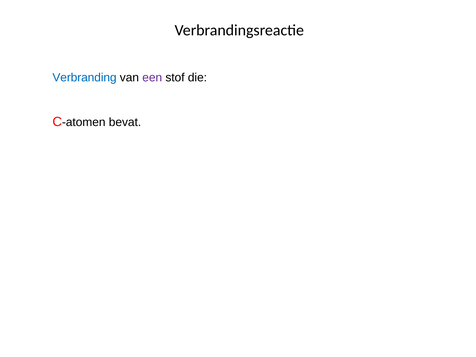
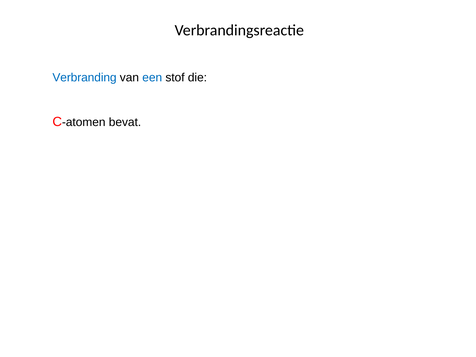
een colour: purple -> blue (152, 78)
